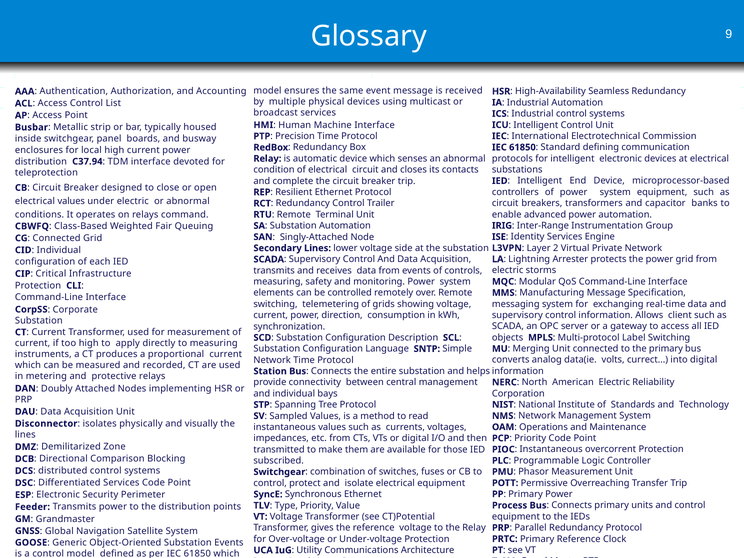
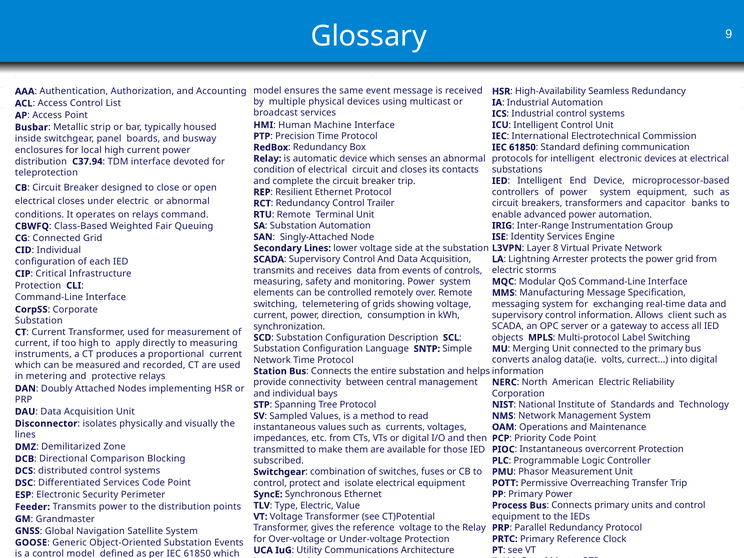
electrical values: values -> closes (71, 201)
2: 2 -> 8 (556, 248)
Type Priority: Priority -> Electric (317, 505)
